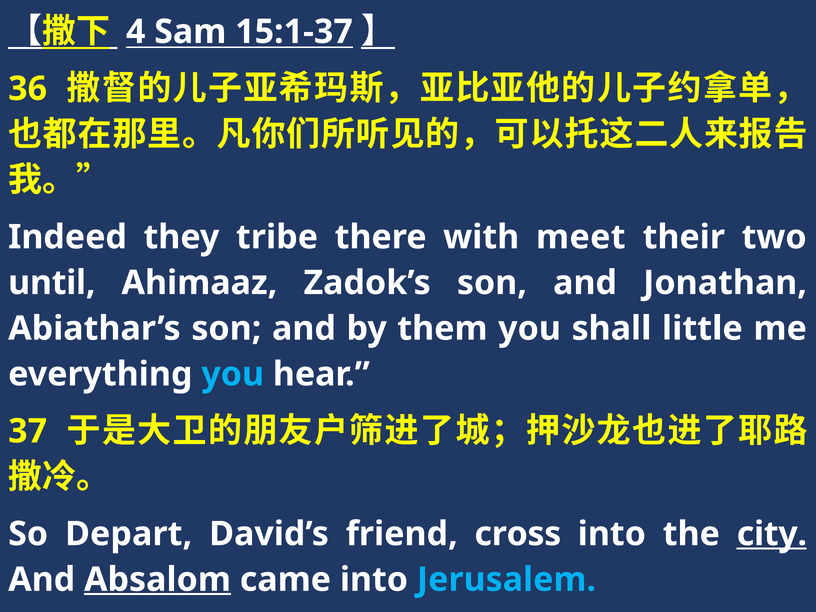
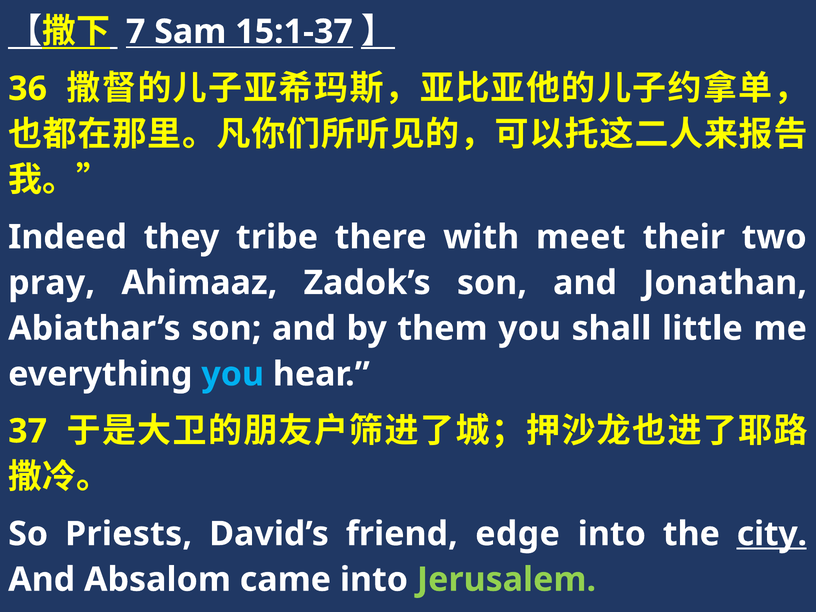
4: 4 -> 7 (136, 32)
until: until -> pray (52, 283)
Depart: Depart -> Priests (129, 534)
cross: cross -> edge (518, 534)
Absalom underline: present -> none (157, 580)
Jerusalem colour: light blue -> light green (506, 580)
